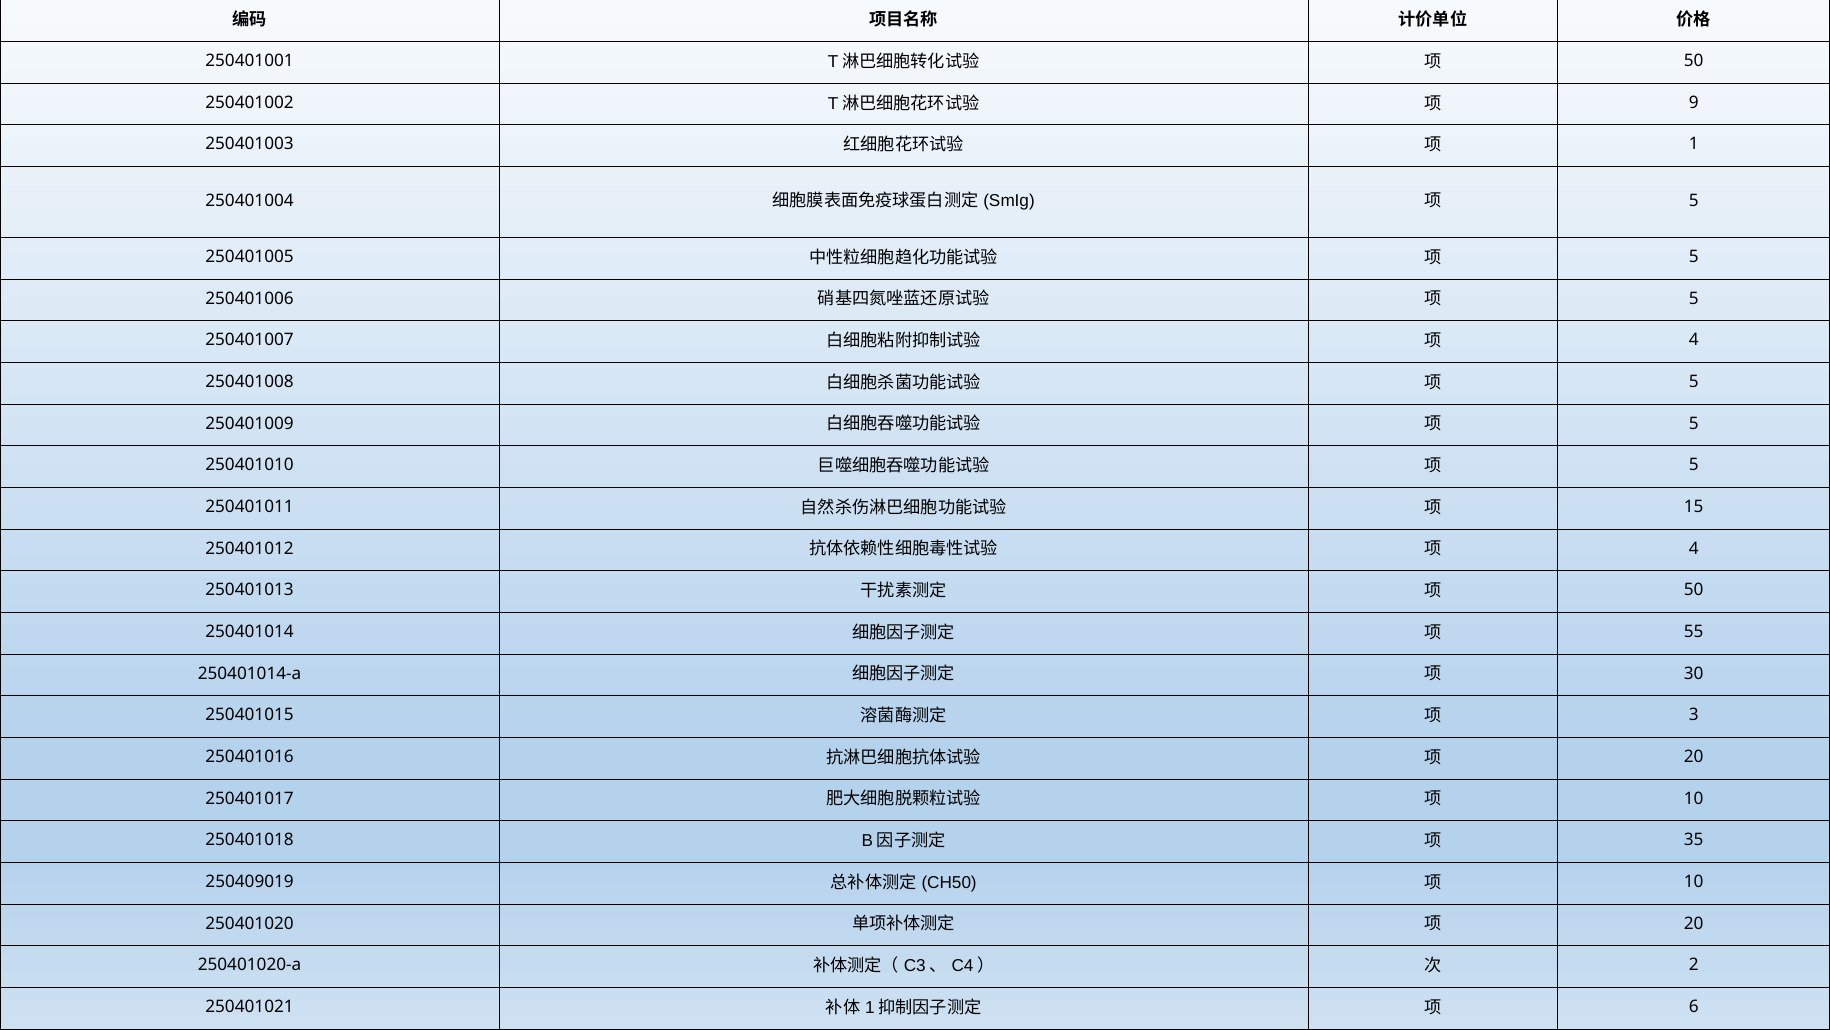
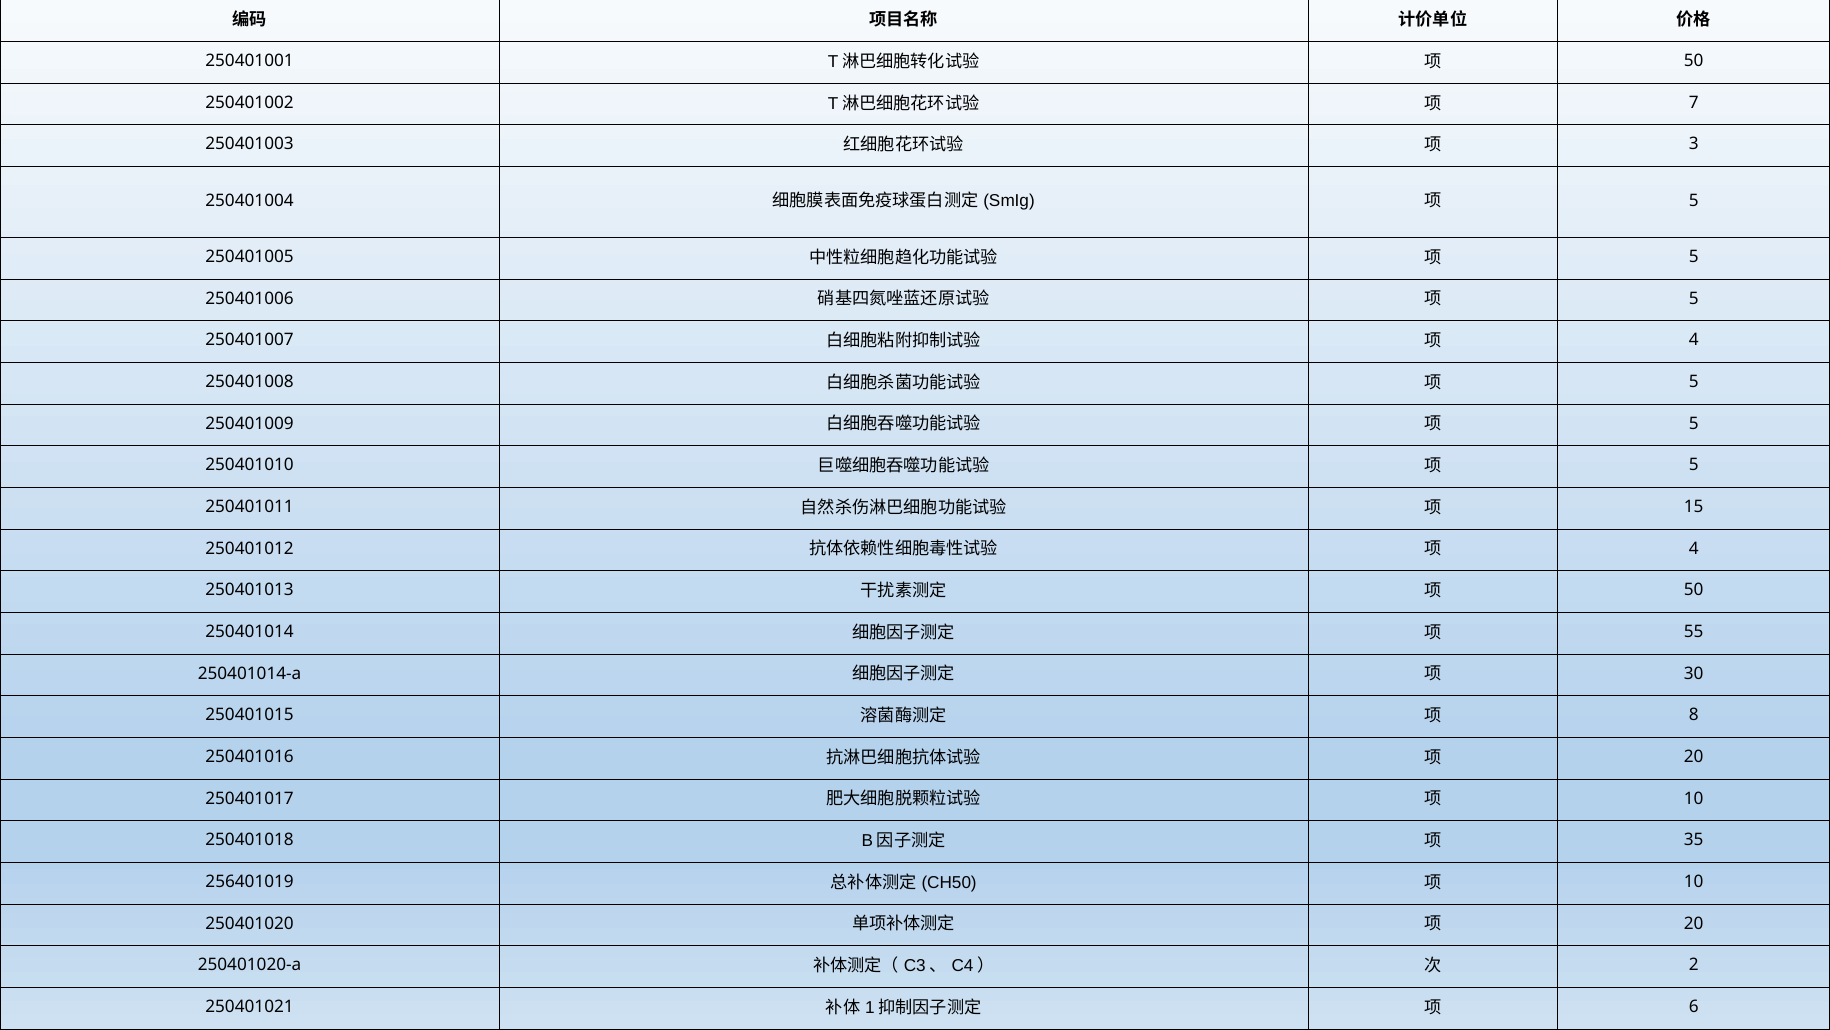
9: 9 -> 7 (1694, 103)
1: 1 -> 3 (1694, 144)
3: 3 -> 8 (1694, 715)
250409019: 250409019 -> 256401019 (250, 881)
